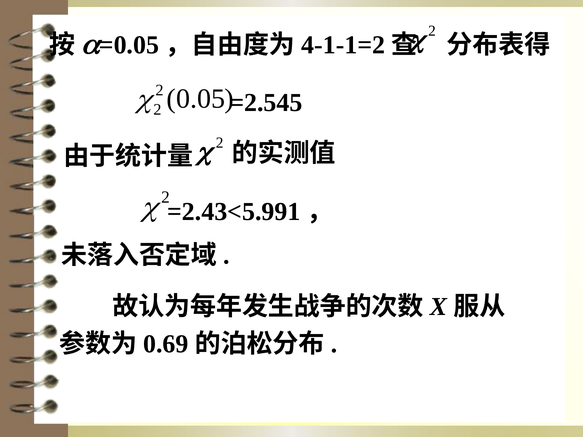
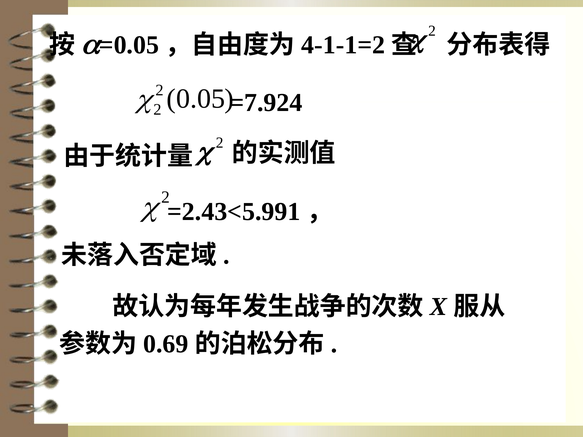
=2.545: =2.545 -> =7.924 (266, 103)
